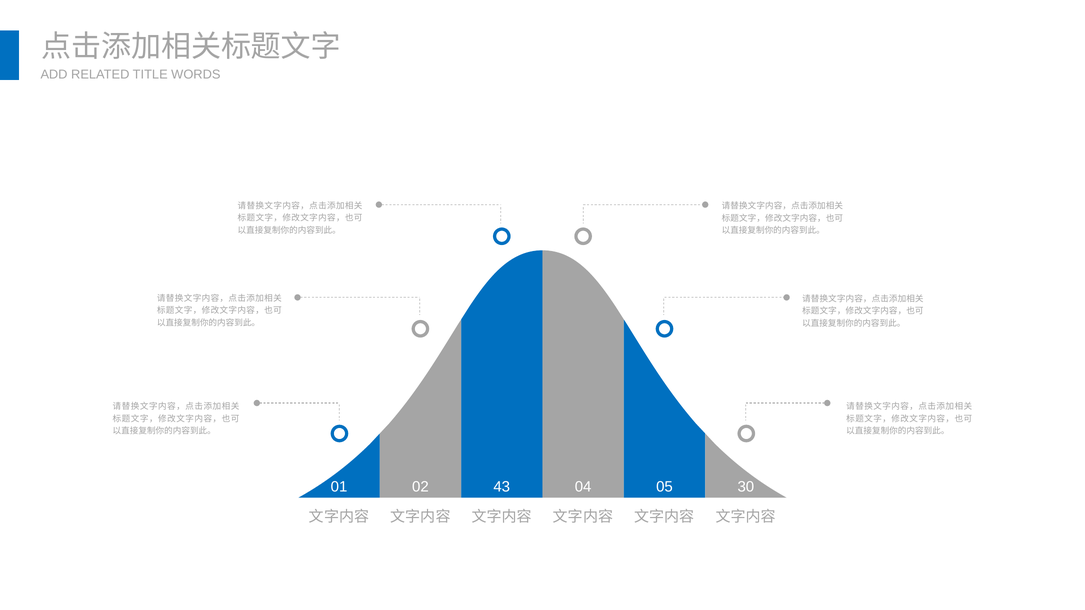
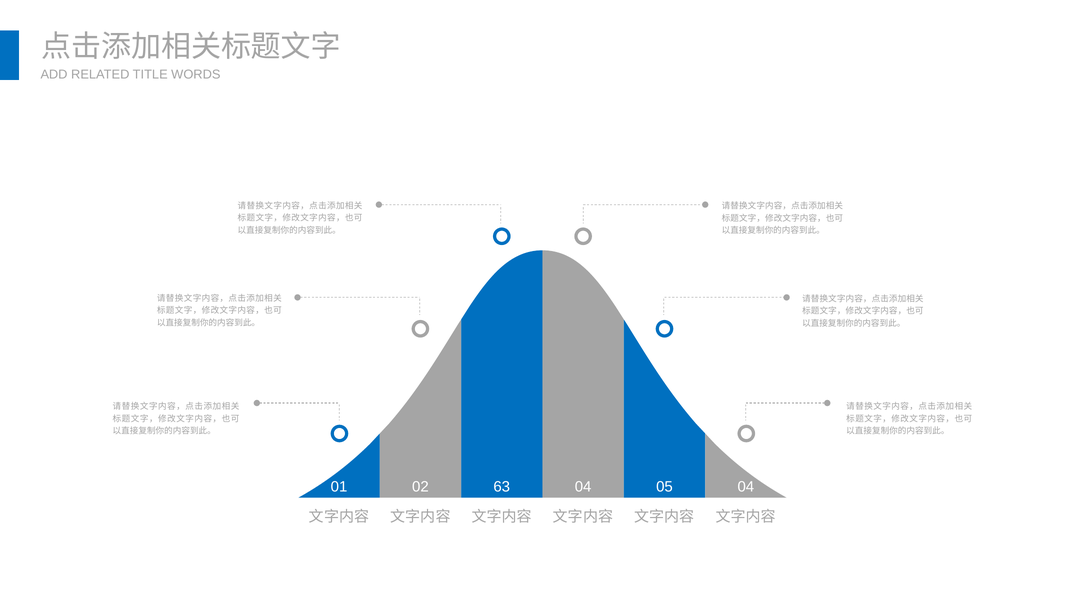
43: 43 -> 63 (502, 487)
05 30: 30 -> 04 (746, 487)
